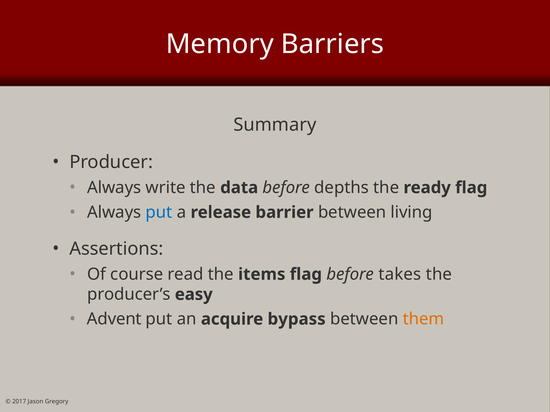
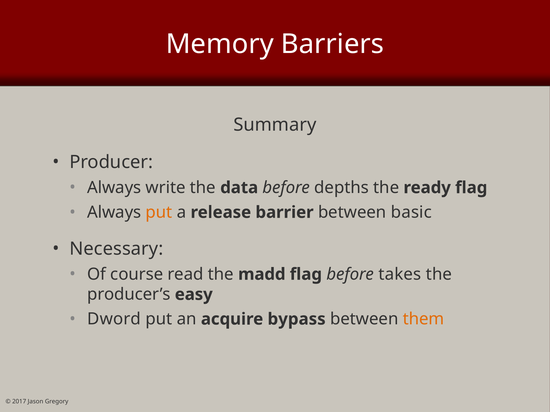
put colour: blue -> orange (159, 213)
living: living -> basic (411, 213)
Assertions: Assertions -> Necessary (116, 249)
items: items -> madd (262, 275)
Advent: Advent -> Dword (114, 319)
